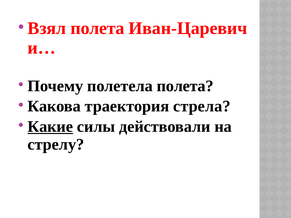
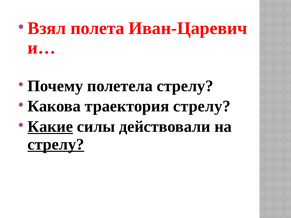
полетела полета: полета -> стрелу (185, 86)
траектория стрела: стрела -> стрелу (202, 106)
стрелу underline: none -> present (56, 145)
